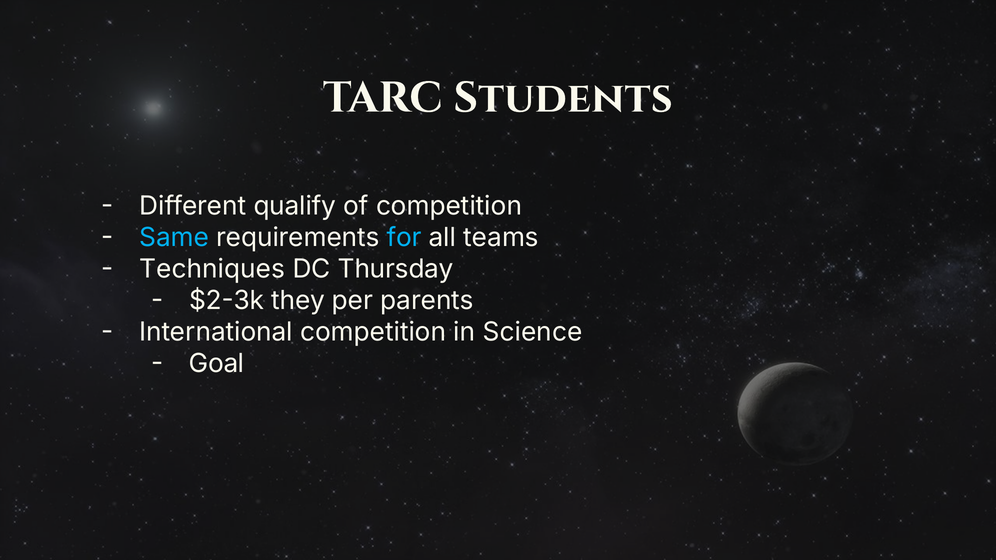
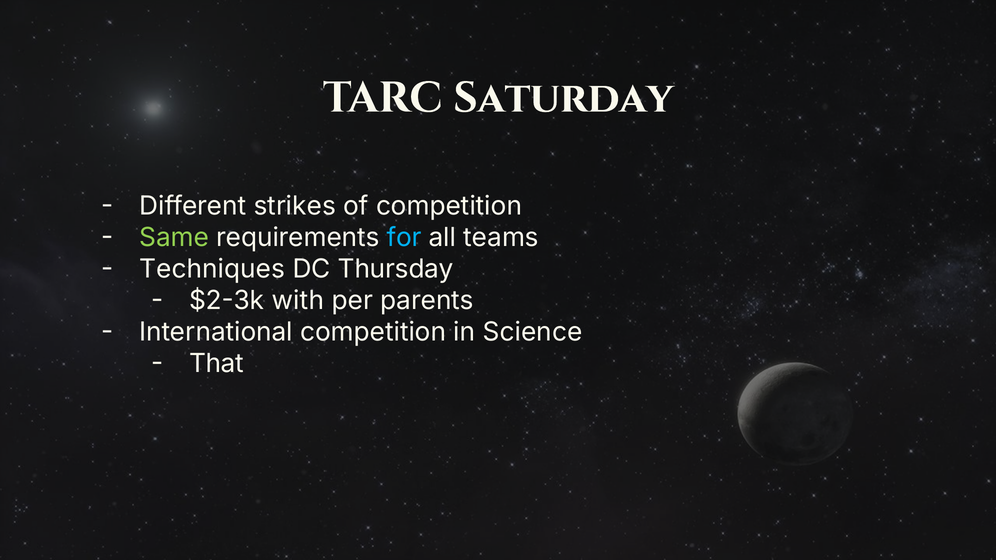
Students: Students -> Saturday (563, 98)
qualify: qualify -> strikes (295, 206)
Same colour: light blue -> light green (174, 238)
they: they -> with (298, 301)
Goal: Goal -> That (217, 364)
